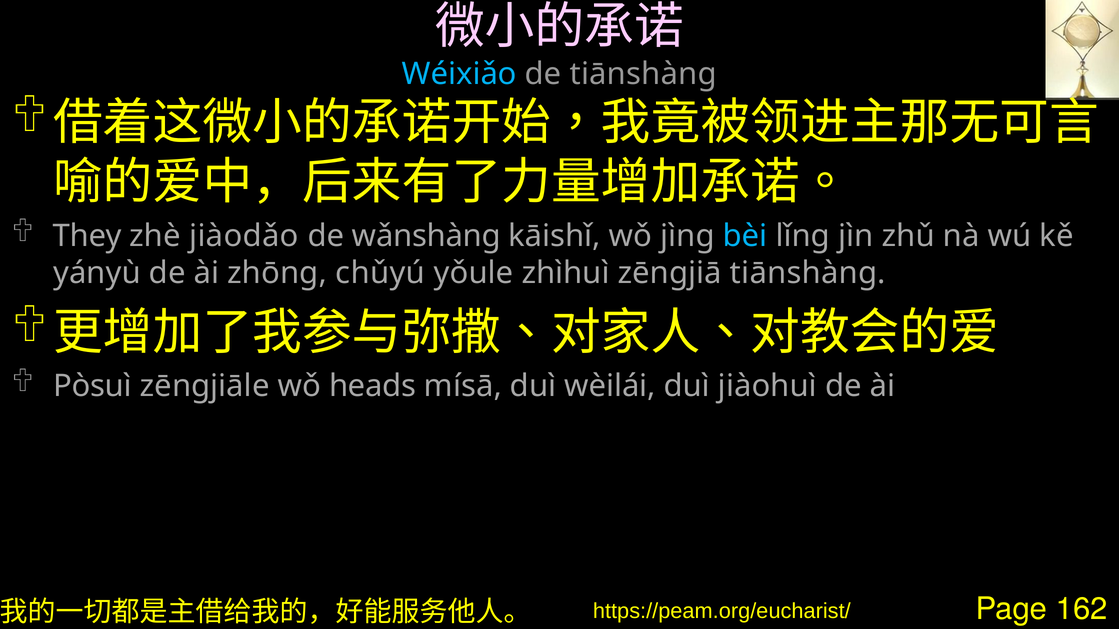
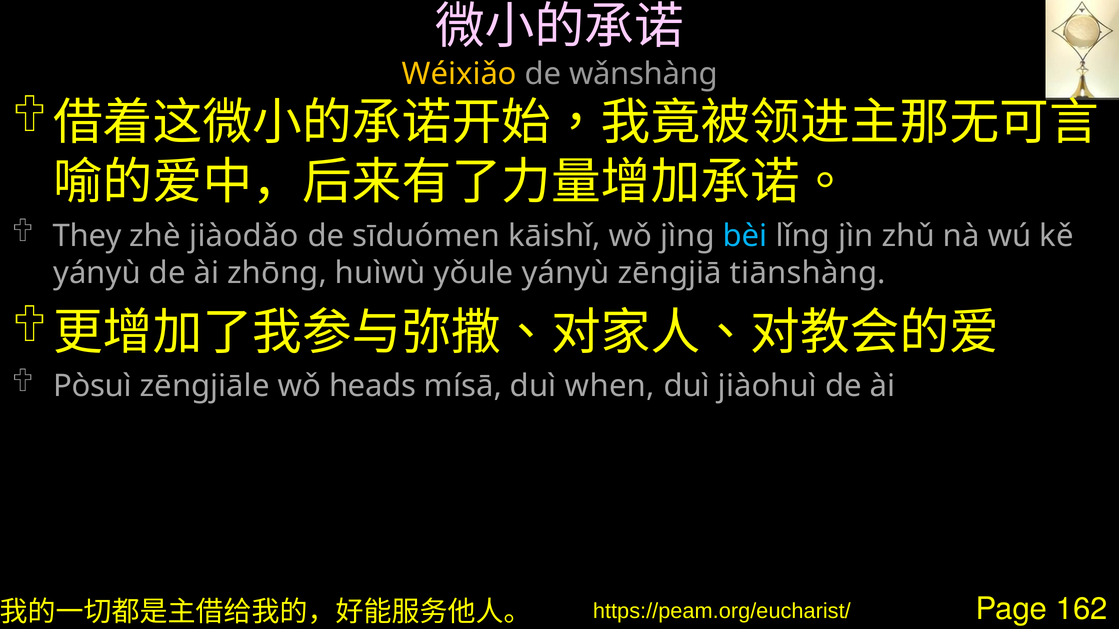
Wéixiǎo colour: light blue -> yellow (459, 74)
de tiānshàng: tiānshàng -> wǎnshàng (643, 74)
wǎnshàng: wǎnshàng -> sīduómen (426, 236)
chǔyú: chǔyú -> huìwù (380, 273)
yǒule zhìhuì: zhìhuì -> yányù (566, 273)
wèilái: wèilái -> when (610, 386)
